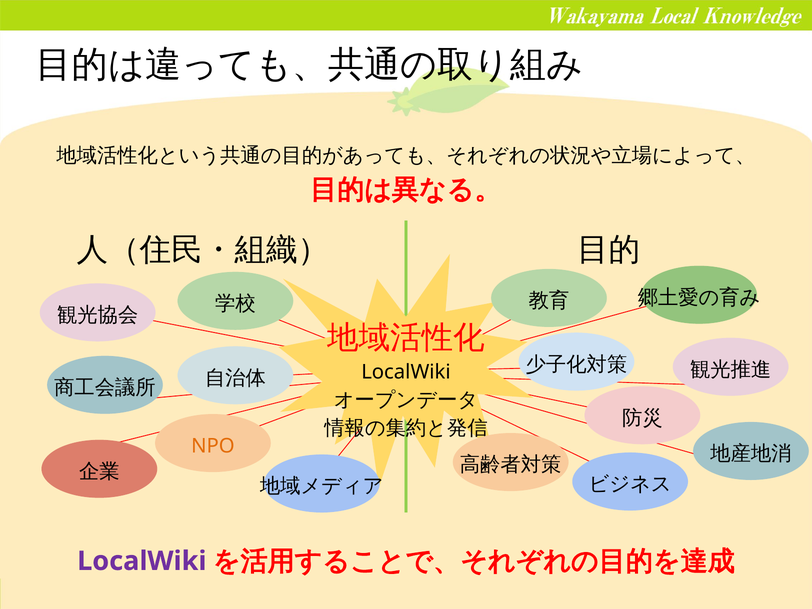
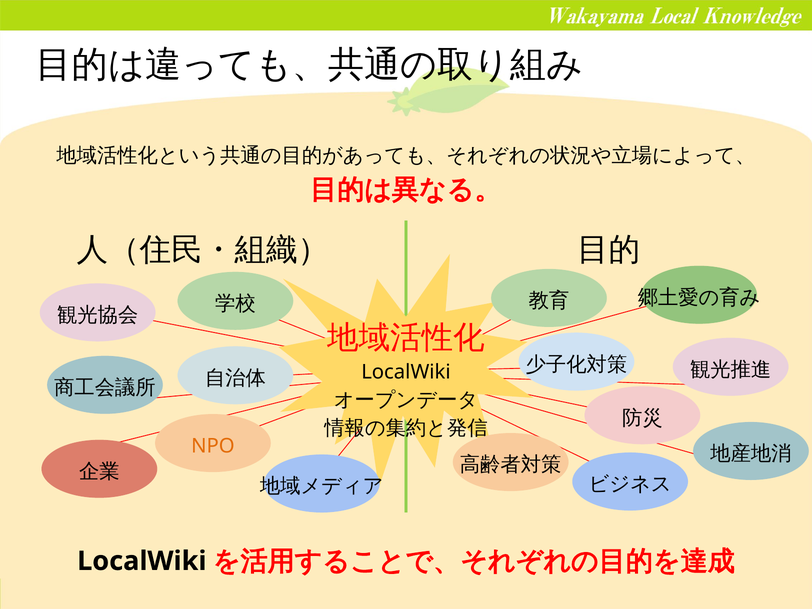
LocalWiki colour: purple -> black (142, 561)
